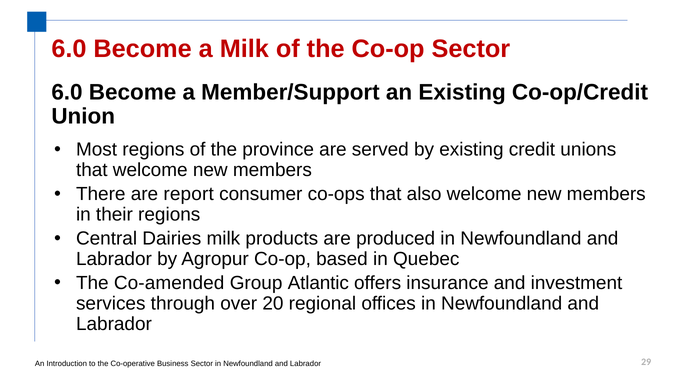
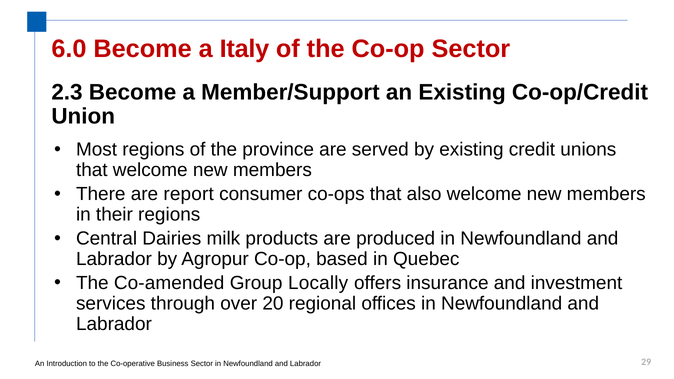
a Milk: Milk -> Italy (244, 49)
6.0: 6.0 -> 2.3 (67, 92)
Atlantic: Atlantic -> Locally (318, 283)
